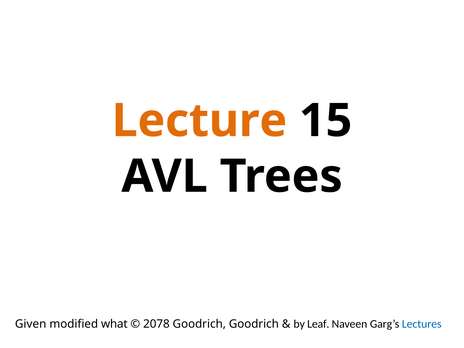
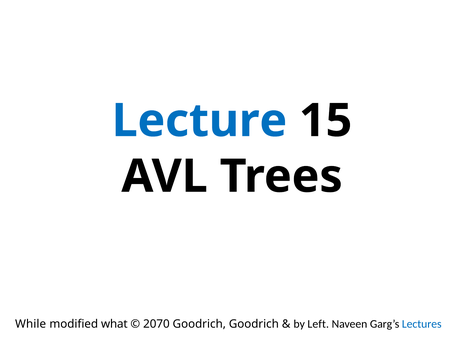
Lecture colour: orange -> blue (199, 121)
Given: Given -> While (31, 324)
2078: 2078 -> 2070 (156, 324)
Leaf: Leaf -> Left (318, 324)
